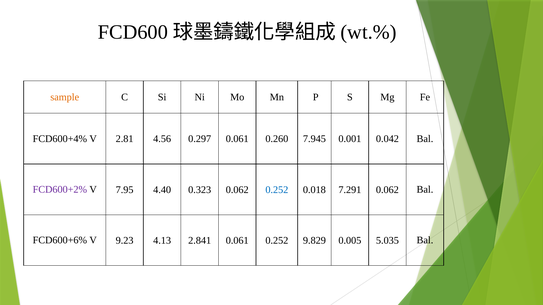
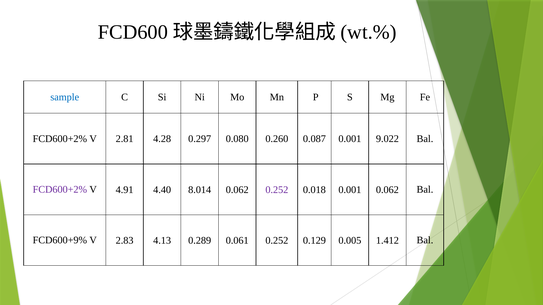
sample colour: orange -> blue (65, 97)
FCD600+4%: FCD600+4% -> FCD600+2% (60, 139)
4.56: 4.56 -> 4.28 (162, 139)
0.297 0.061: 0.061 -> 0.080 (237, 139)
7.945: 7.945 -> 0.087 (314, 139)
0.042: 0.042 -> 9.022 (387, 139)
7.95: 7.95 -> 4.91 (125, 190)
0.323: 0.323 -> 8.014 (200, 190)
0.252 colour: blue -> purple (277, 190)
0.018 7.291: 7.291 -> 0.001 (350, 190)
FCD600+6%: FCD600+6% -> FCD600+9% (60, 241)
9.23: 9.23 -> 2.83 (125, 241)
2.841: 2.841 -> 0.289 (200, 241)
9.829: 9.829 -> 0.129 (314, 241)
5.035: 5.035 -> 1.412 (387, 241)
